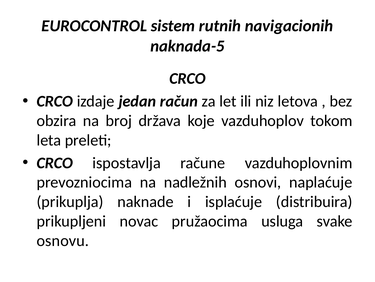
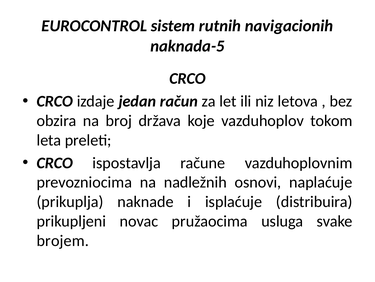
osnovu: osnovu -> brojem (63, 240)
